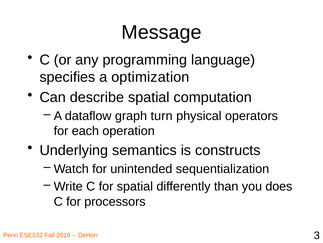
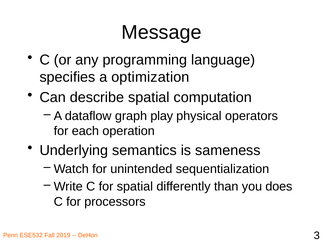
turn: turn -> play (162, 116)
constructs: constructs -> sameness (228, 150)
